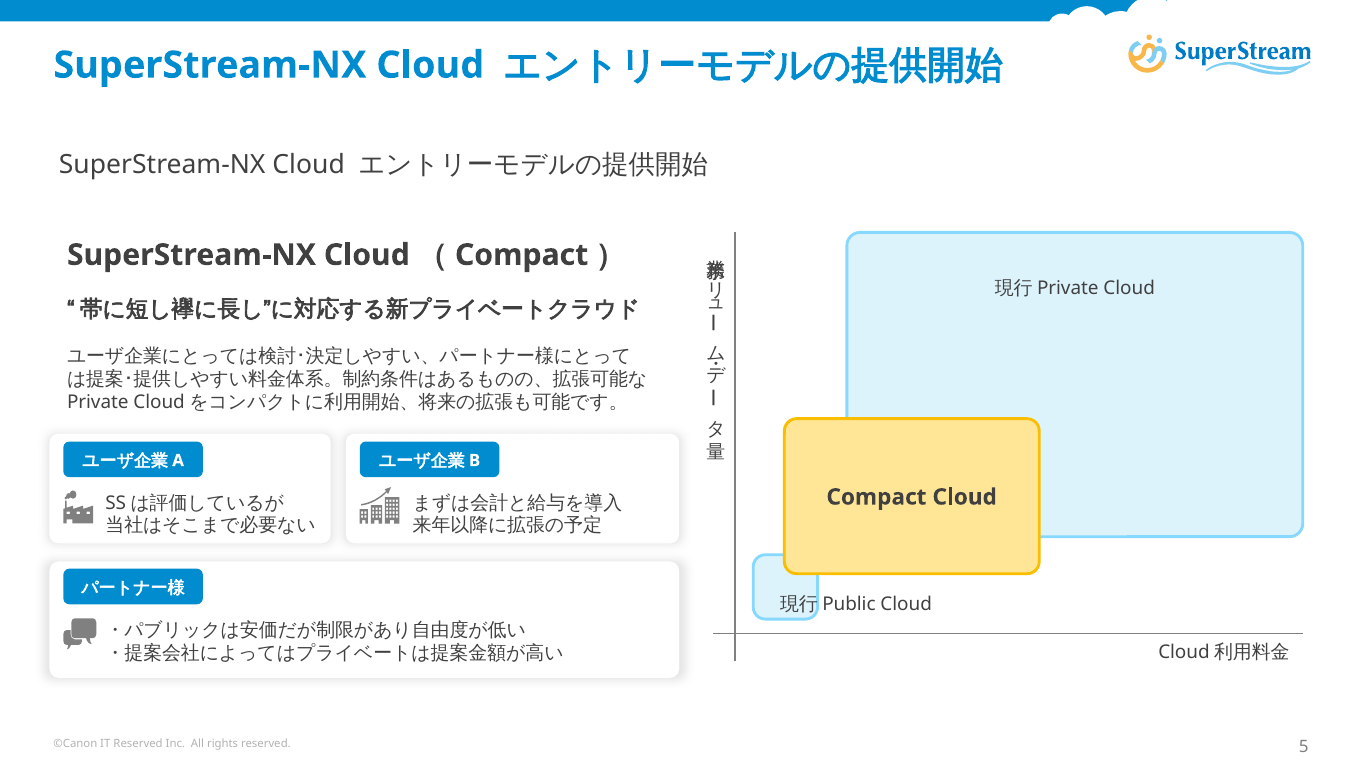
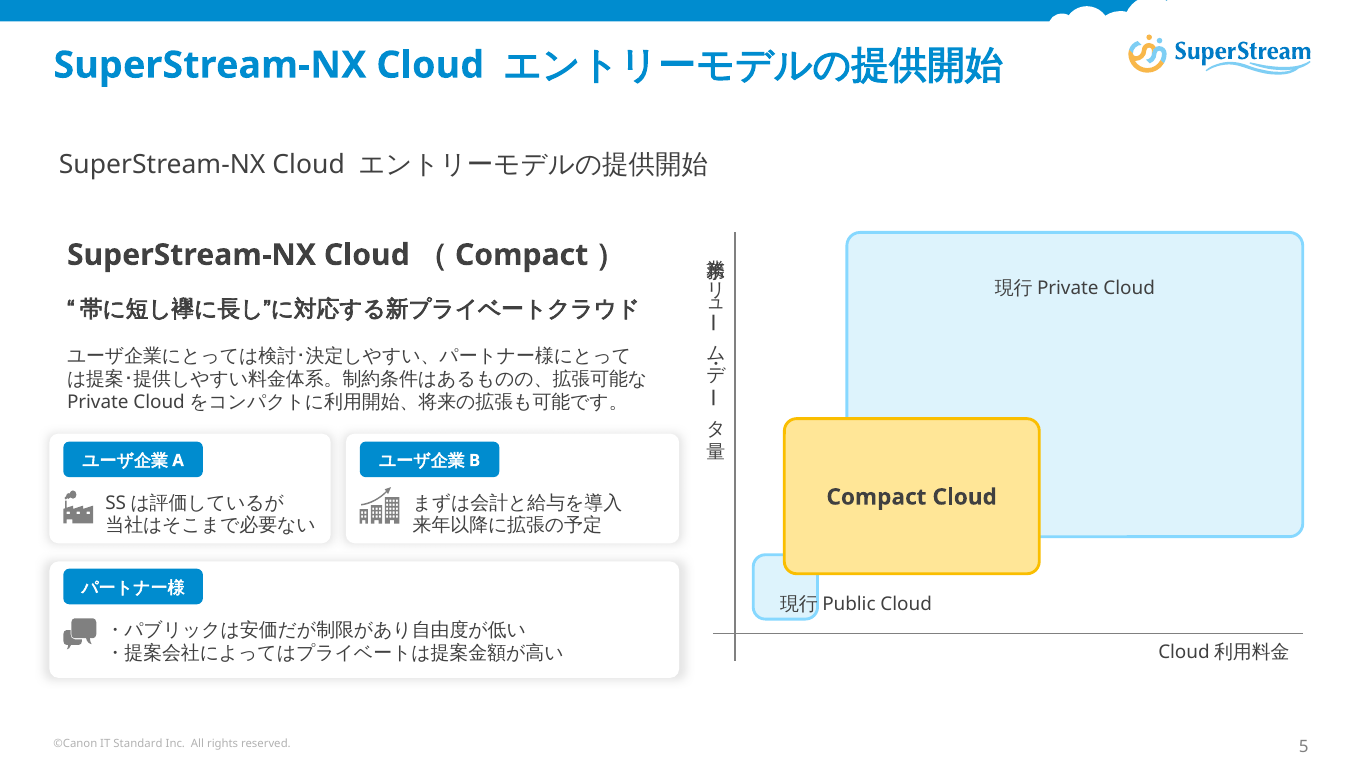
IT Reserved: Reserved -> Standard (138, 744)
